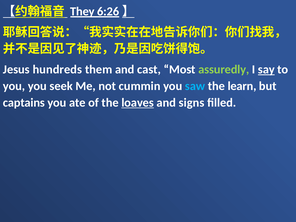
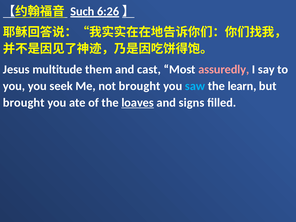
They: They -> Such (82, 12)
hundreds: hundreds -> multitude (57, 69)
assuredly colour: light green -> pink (224, 69)
say underline: present -> none (266, 69)
not cummin: cummin -> brought (140, 86)
captains: captains -> brought (24, 103)
